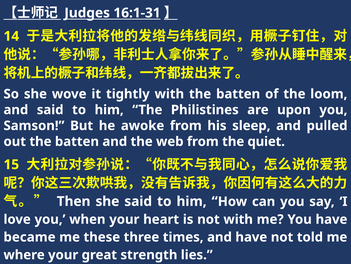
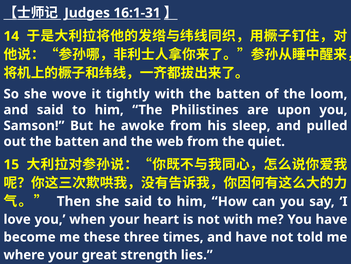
became: became -> become (30, 237)
